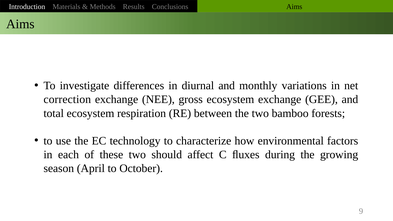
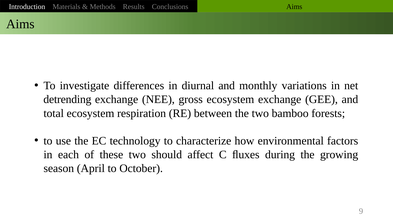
correction: correction -> detrending (67, 99)
